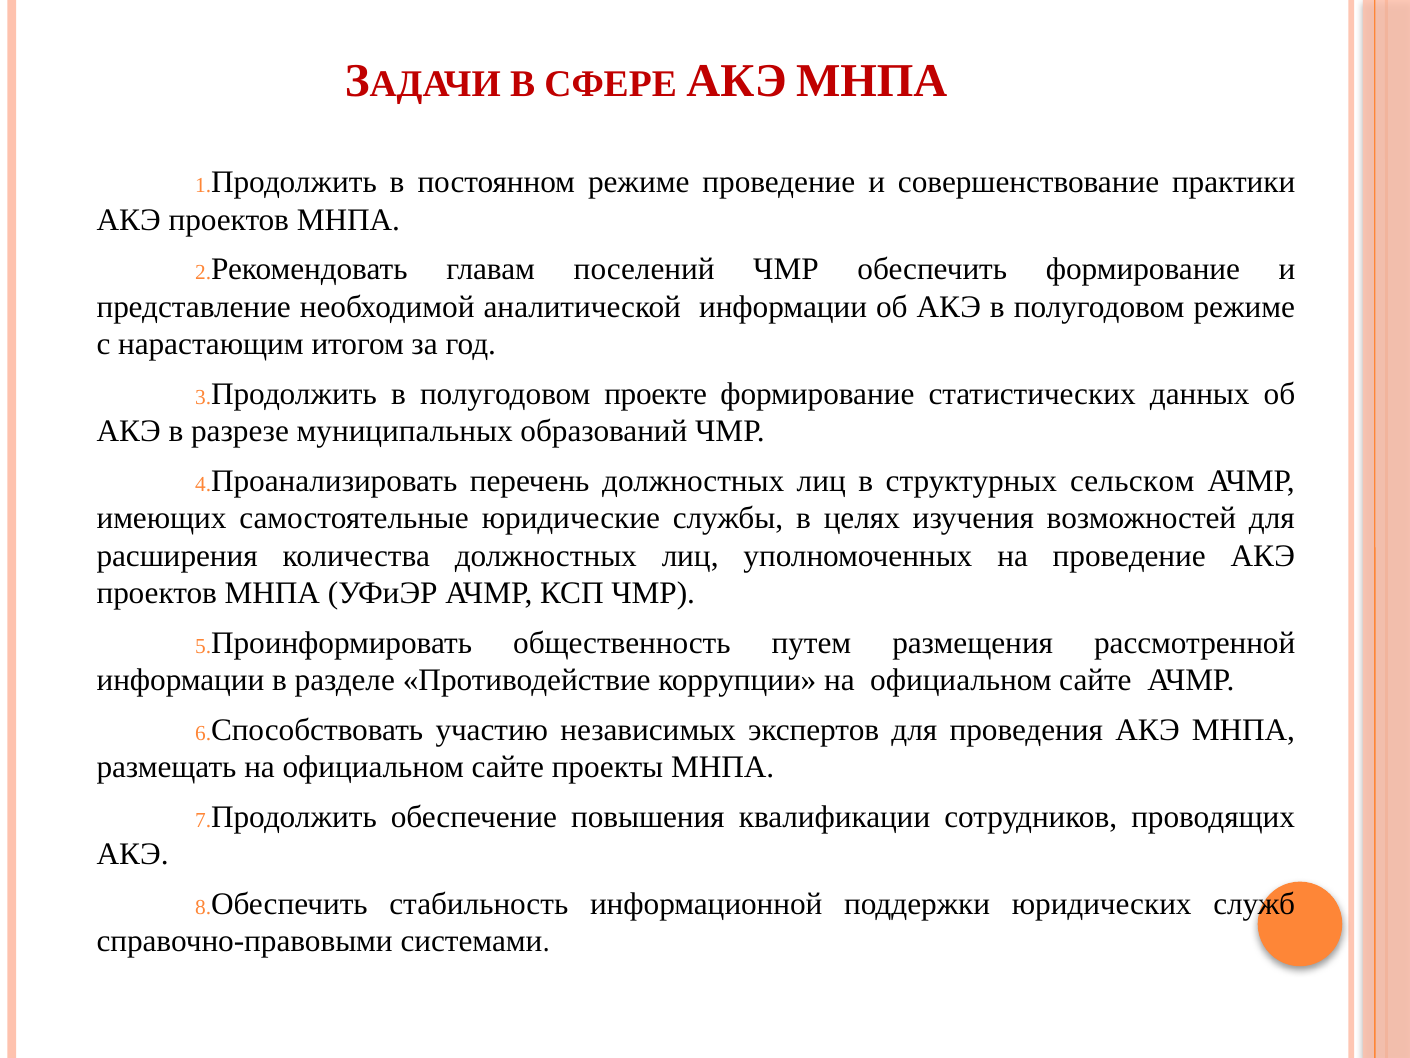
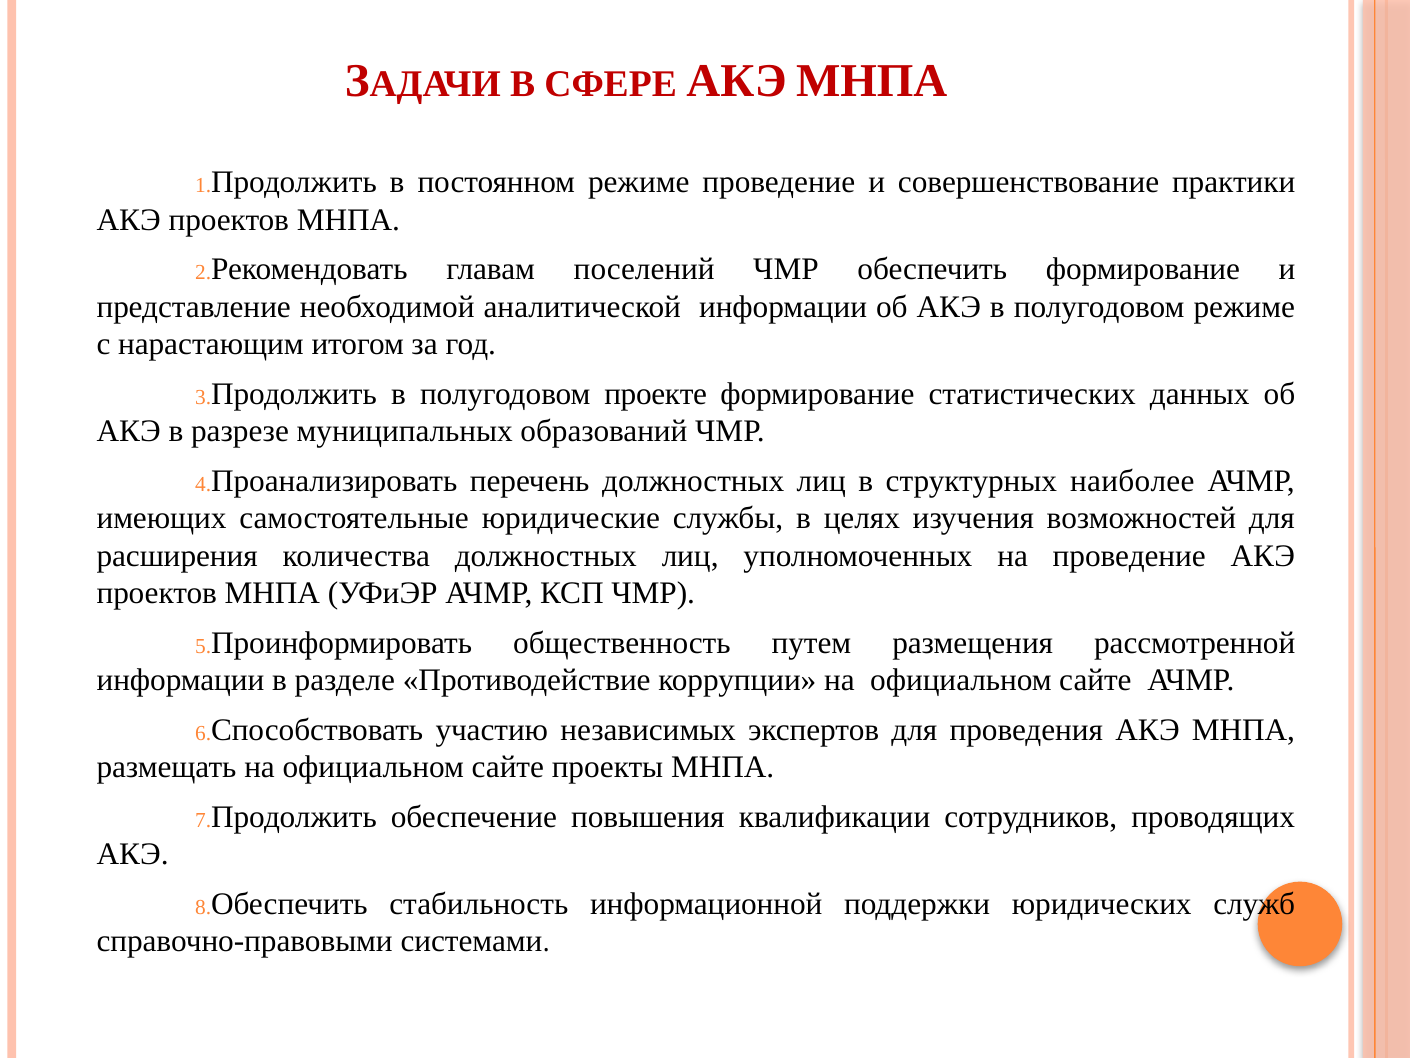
сельском: сельском -> наиболее (1132, 481)
